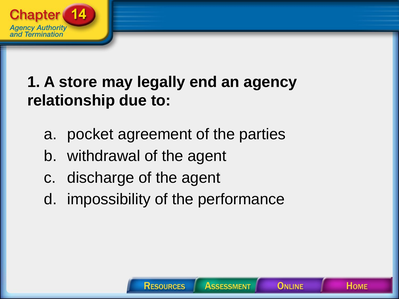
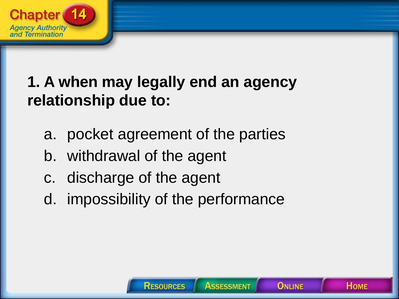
store: store -> when (78, 82)
